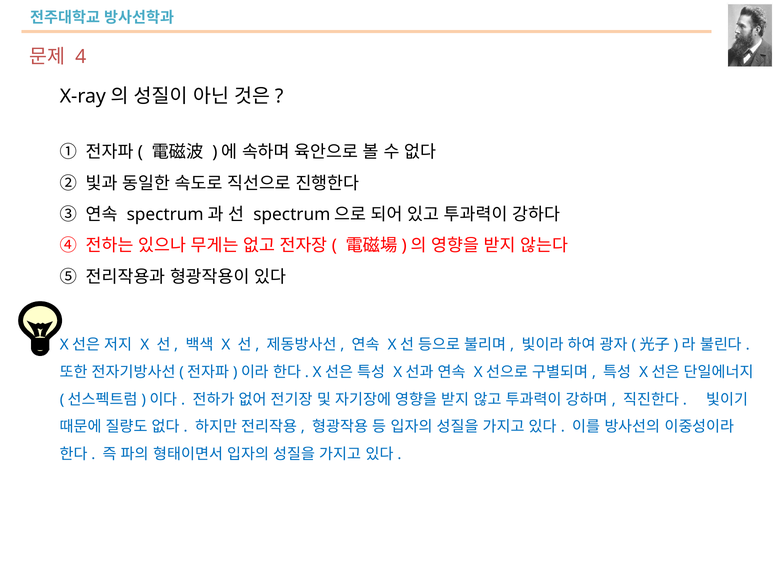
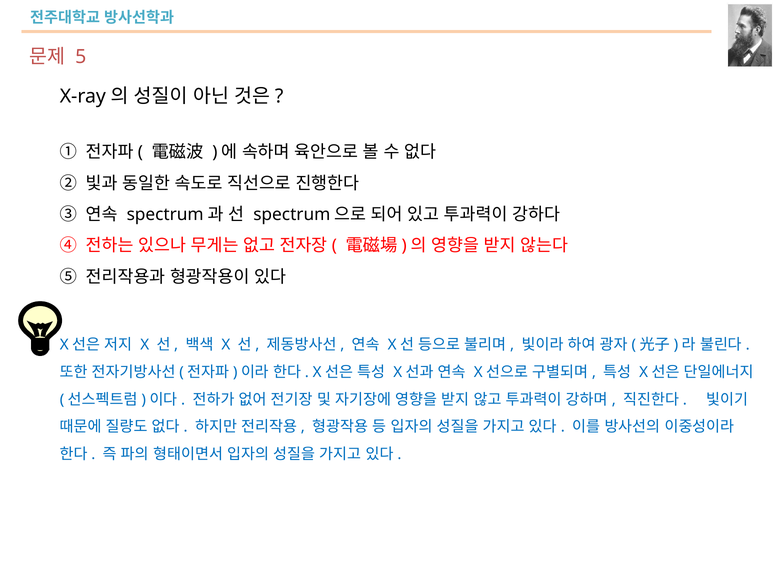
4: 4 -> 5 (81, 57)
